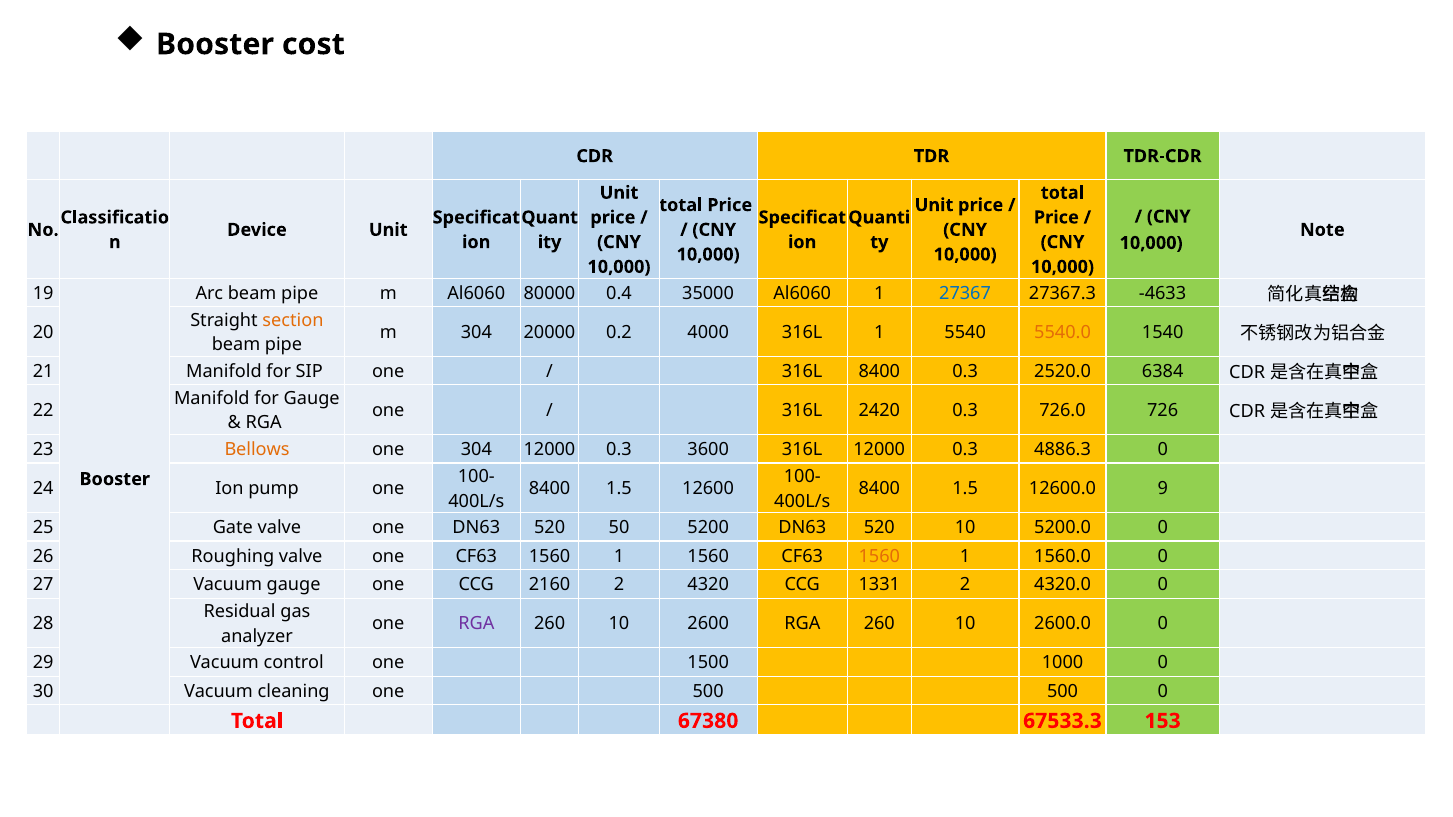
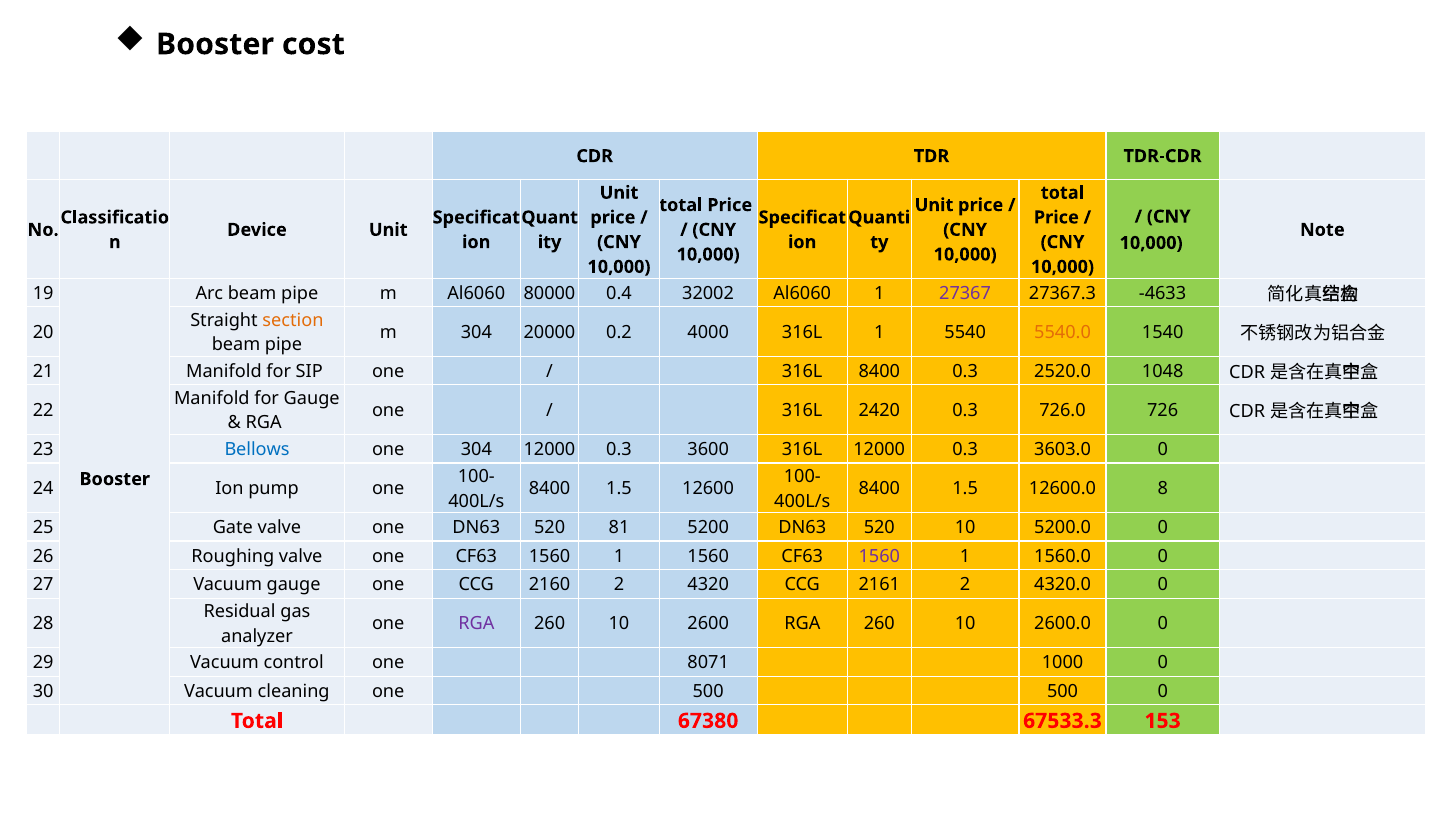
35000: 35000 -> 32002 (708, 294)
27367 colour: blue -> purple (965, 294)
6384: 6384 -> 1048 (1163, 372)
Bellows colour: orange -> blue (257, 450)
4886.3: 4886.3 -> 3603.0 (1063, 450)
9: 9 -> 8 (1163, 489)
50: 50 -> 81 (619, 528)
1560 colour: orange -> purple (879, 557)
1331: 1331 -> 2161 (879, 585)
1500: 1500 -> 8071 (708, 663)
